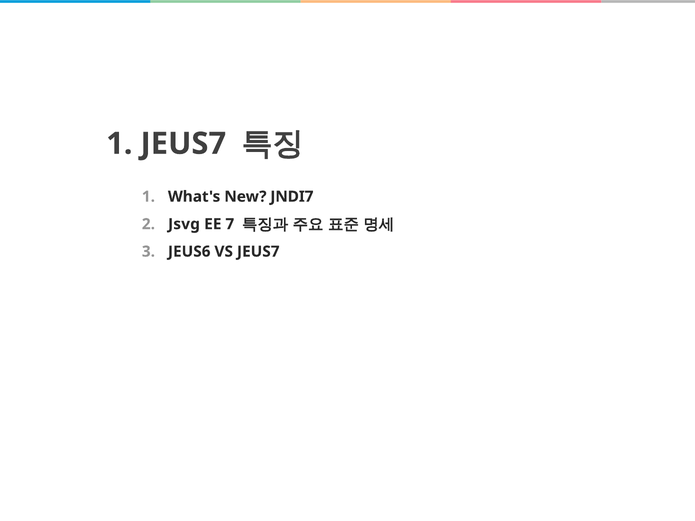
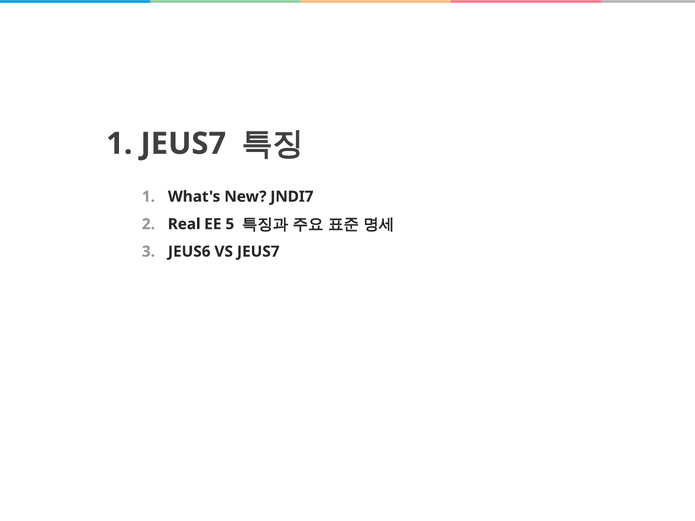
Jsvg: Jsvg -> Real (184, 224)
7: 7 -> 5 (230, 224)
